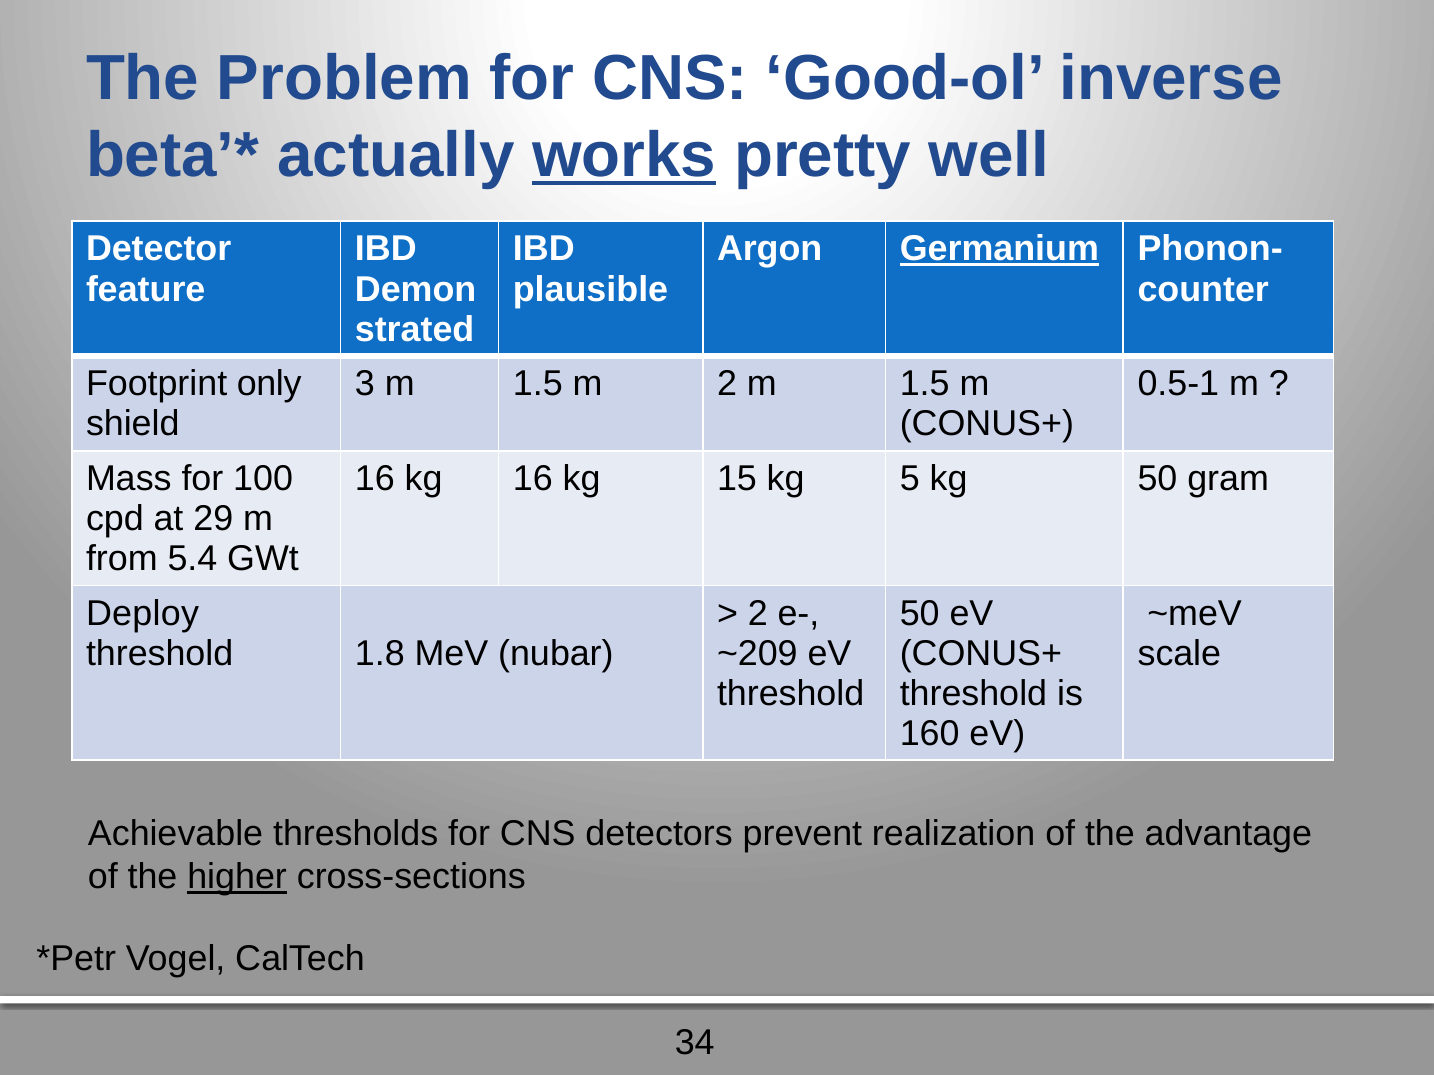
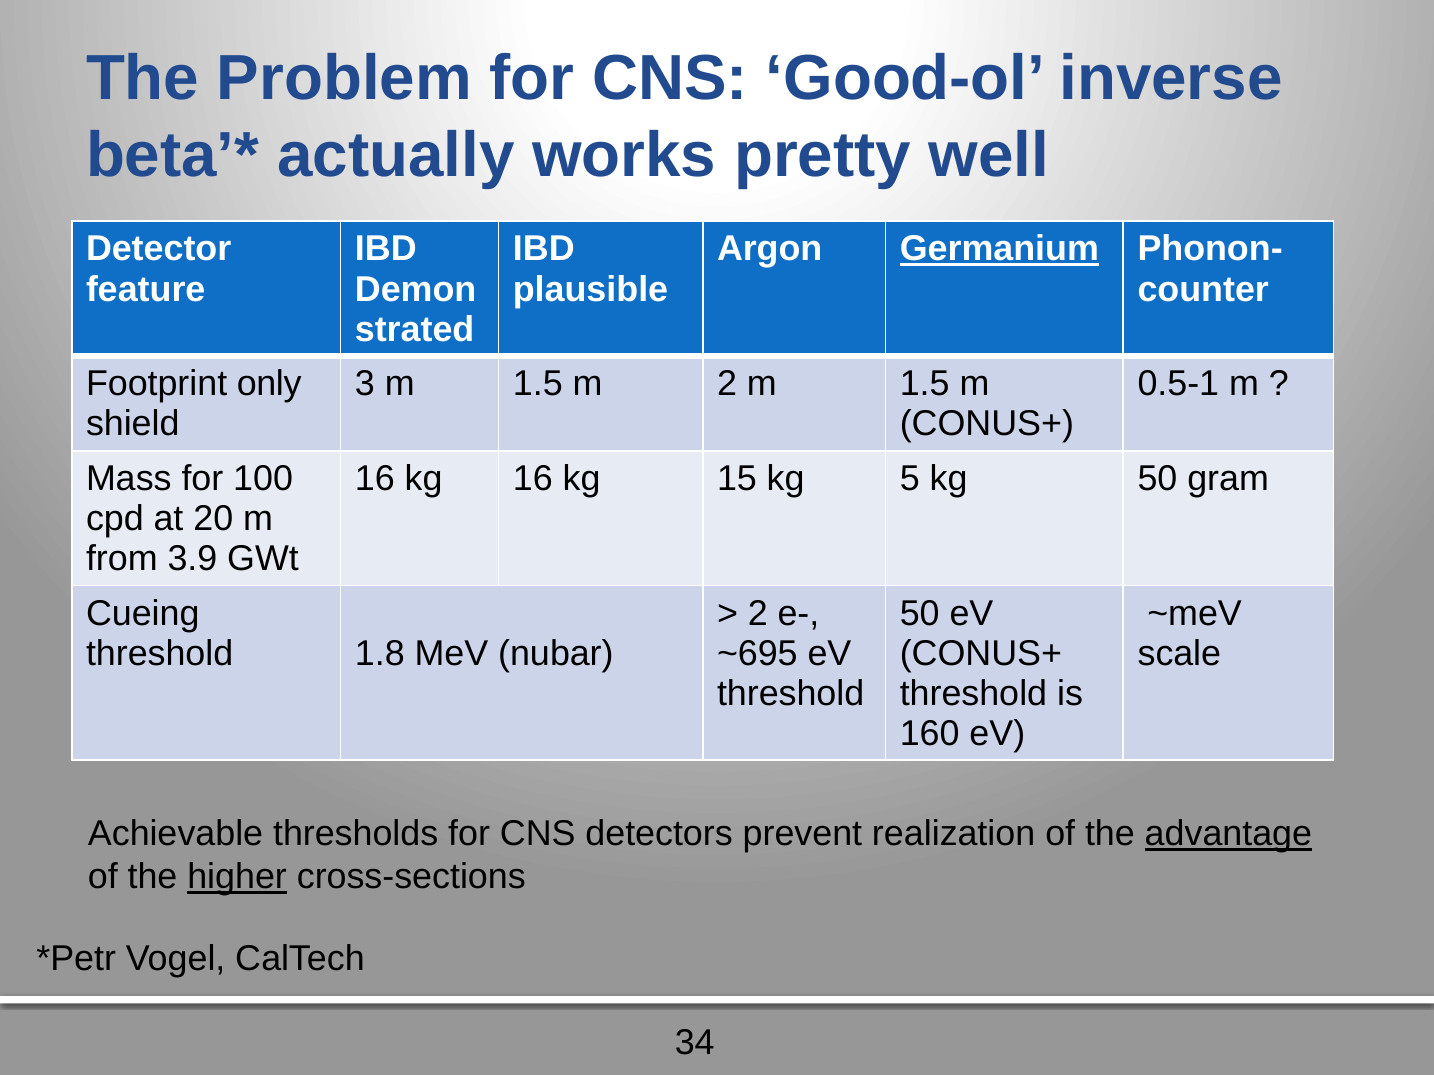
works underline: present -> none (624, 155)
29: 29 -> 20 (213, 519)
5.4: 5.4 -> 3.9 (192, 559)
Deploy: Deploy -> Cueing (143, 614)
~209: ~209 -> ~695 (757, 654)
advantage underline: none -> present (1228, 834)
